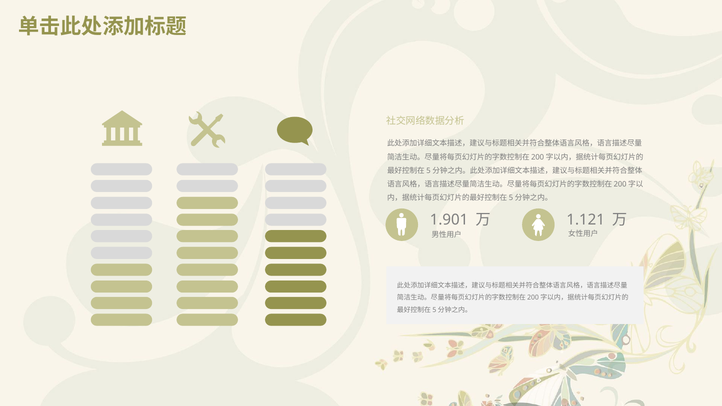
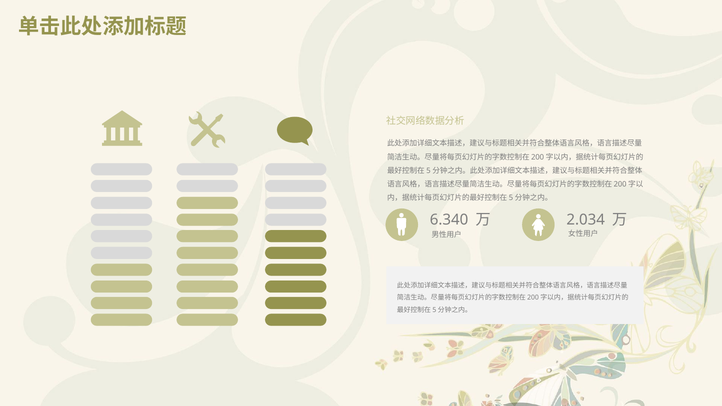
1.901: 1.901 -> 6.340 (449, 220)
1.121: 1.121 -> 2.034 (586, 220)
